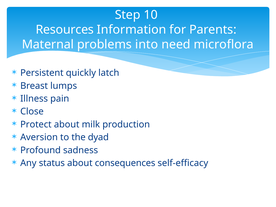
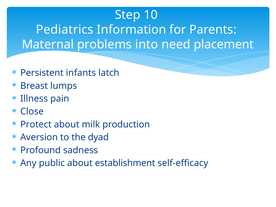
Resources: Resources -> Pediatrics (65, 30)
microflora: microflora -> placement (224, 44)
quickly: quickly -> infants (81, 73)
status: status -> public (52, 163)
consequences: consequences -> establishment (125, 163)
